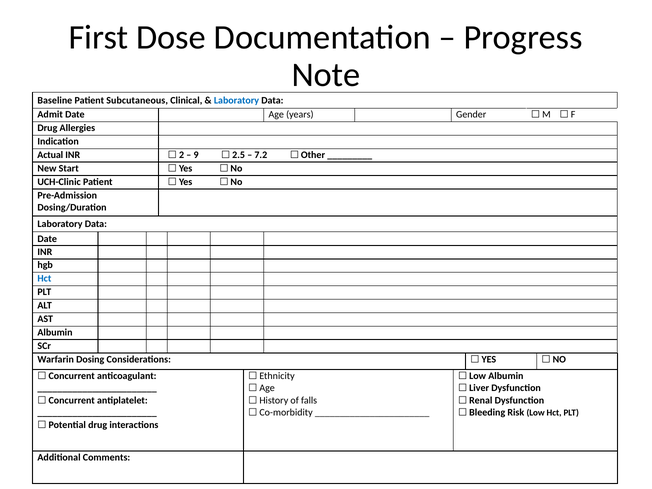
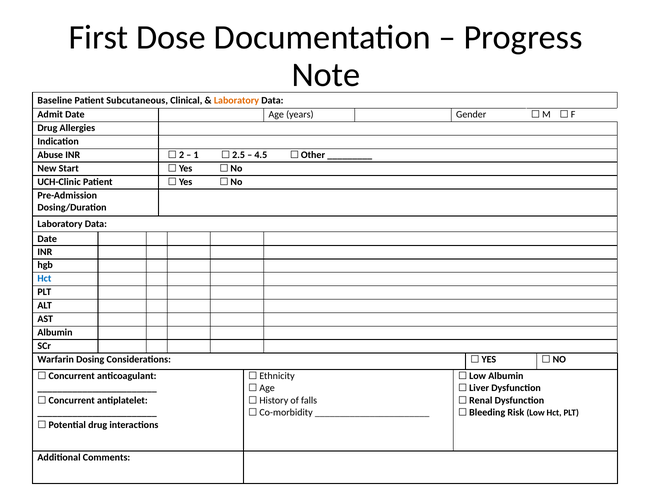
Laboratory colour: blue -> orange (236, 100)
Actual: Actual -> Abuse (50, 155)
9: 9 -> 1 (196, 155)
7.2: 7.2 -> 4.5 (261, 155)
